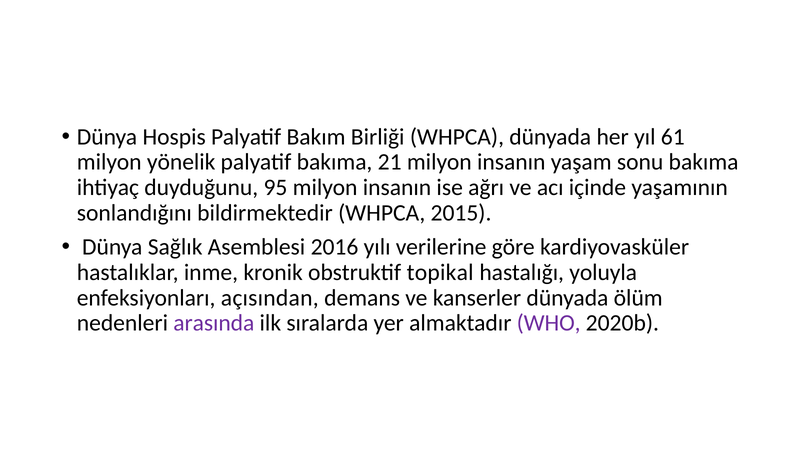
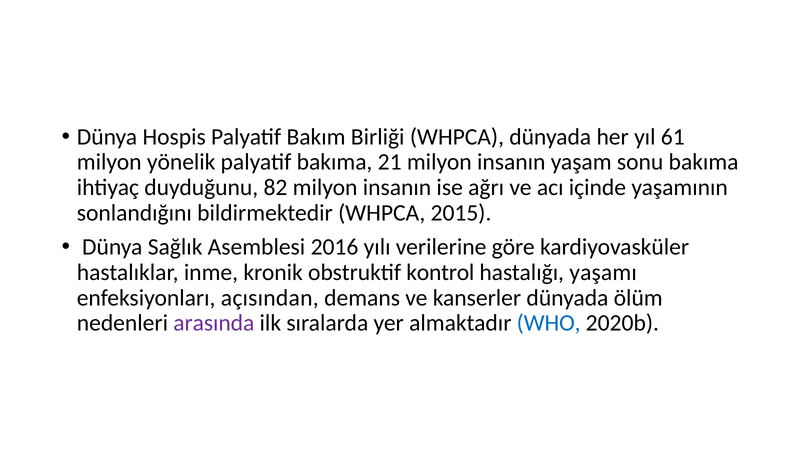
95: 95 -> 82 (275, 188)
topikal: topikal -> kontrol (440, 272)
yoluyla: yoluyla -> yaşamı (603, 272)
WHO colour: purple -> blue (549, 323)
